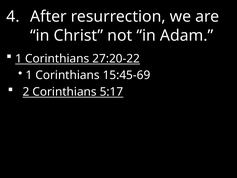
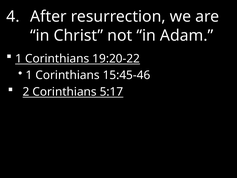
27:20-22: 27:20-22 -> 19:20-22 (116, 59)
15:45-69: 15:45-69 -> 15:45-46 (126, 75)
